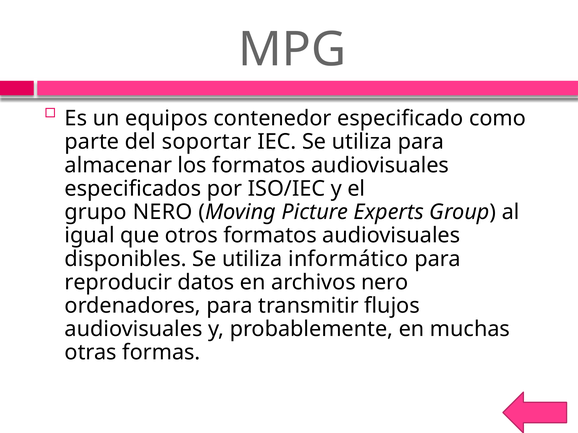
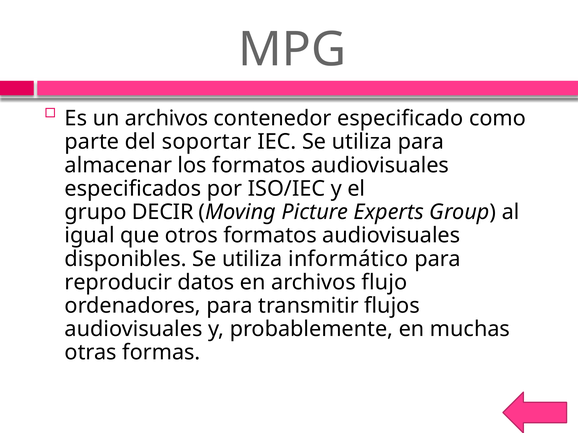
un equipos: equipos -> archivos (167, 119)
grupo NERO: NERO -> DECIR (163, 212)
archivos nero: nero -> flujo (384, 283)
